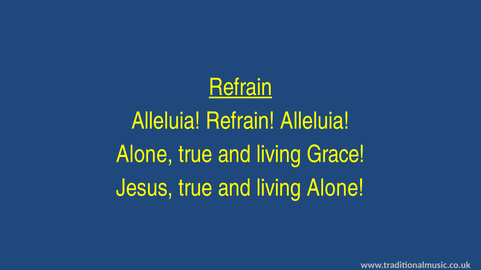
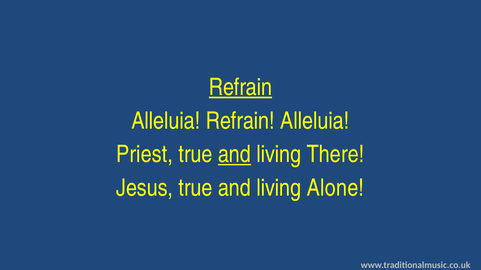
Alone: Alone -> Priest (145, 155)
and underline: none -> present (234, 155)
Grace: Grace -> There (336, 155)
